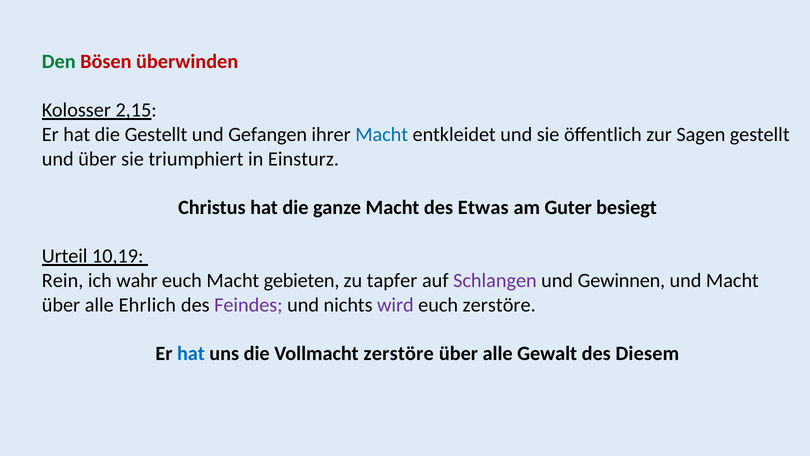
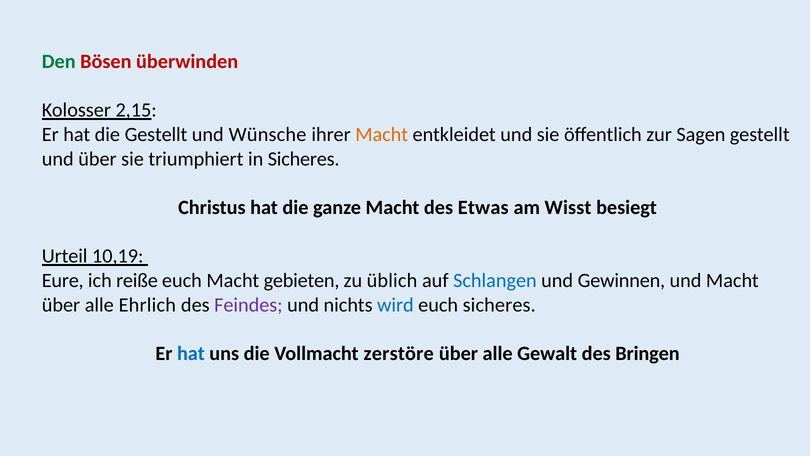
Gefangen: Gefangen -> Wünsche (268, 134)
Macht colour: blue -> orange (382, 134)
in Einsturz: Einsturz -> Sicheres (304, 159)
Guter: Guter -> Wisst (568, 207)
Rein: Rein -> Eure (63, 280)
wahr: wahr -> reiße (137, 280)
tapfer: tapfer -> üblich (392, 280)
Schlangen colour: purple -> blue (495, 280)
wird colour: purple -> blue (395, 305)
euch zerstöre: zerstöre -> sicheres (499, 305)
Diesem: Diesem -> Bringen (647, 353)
